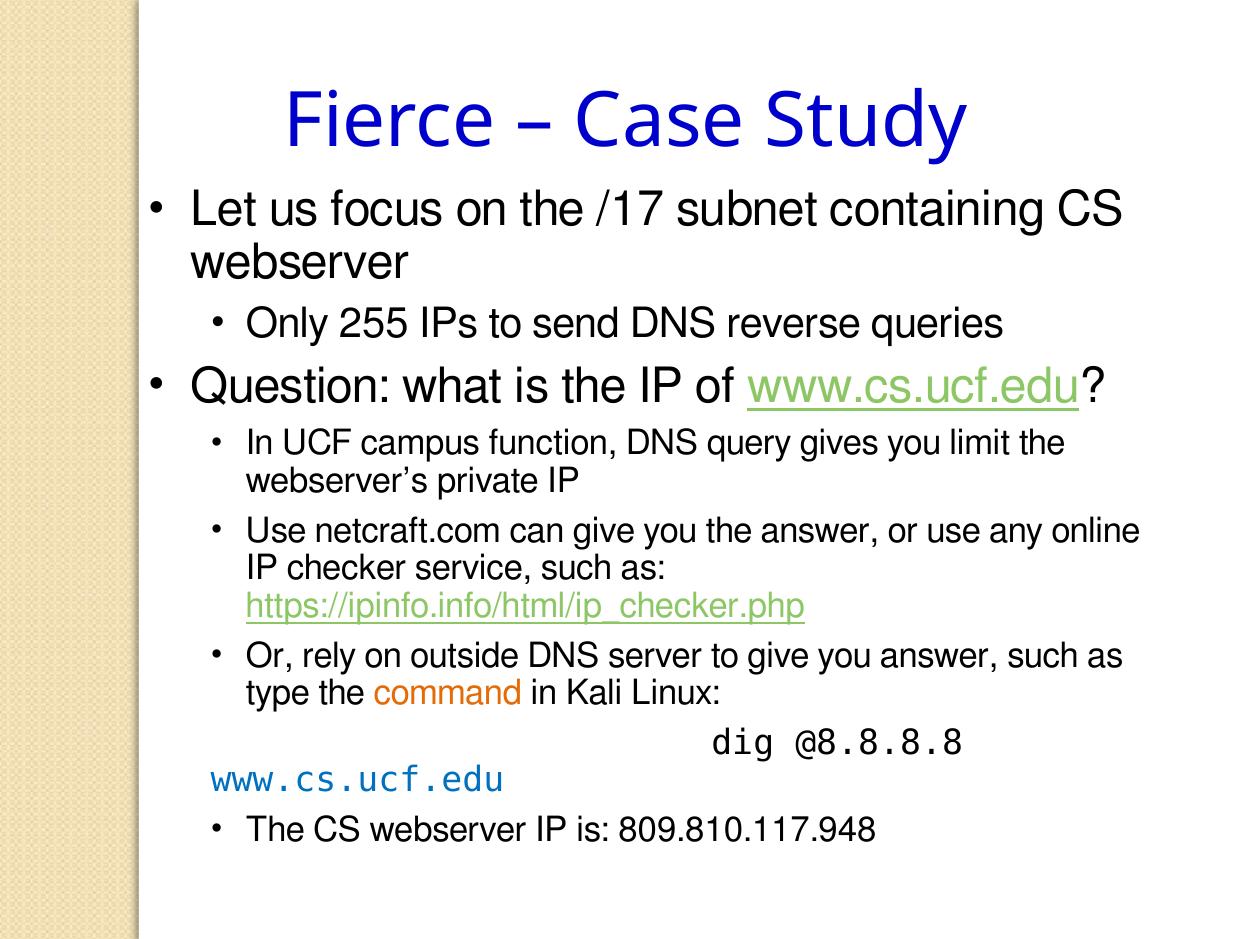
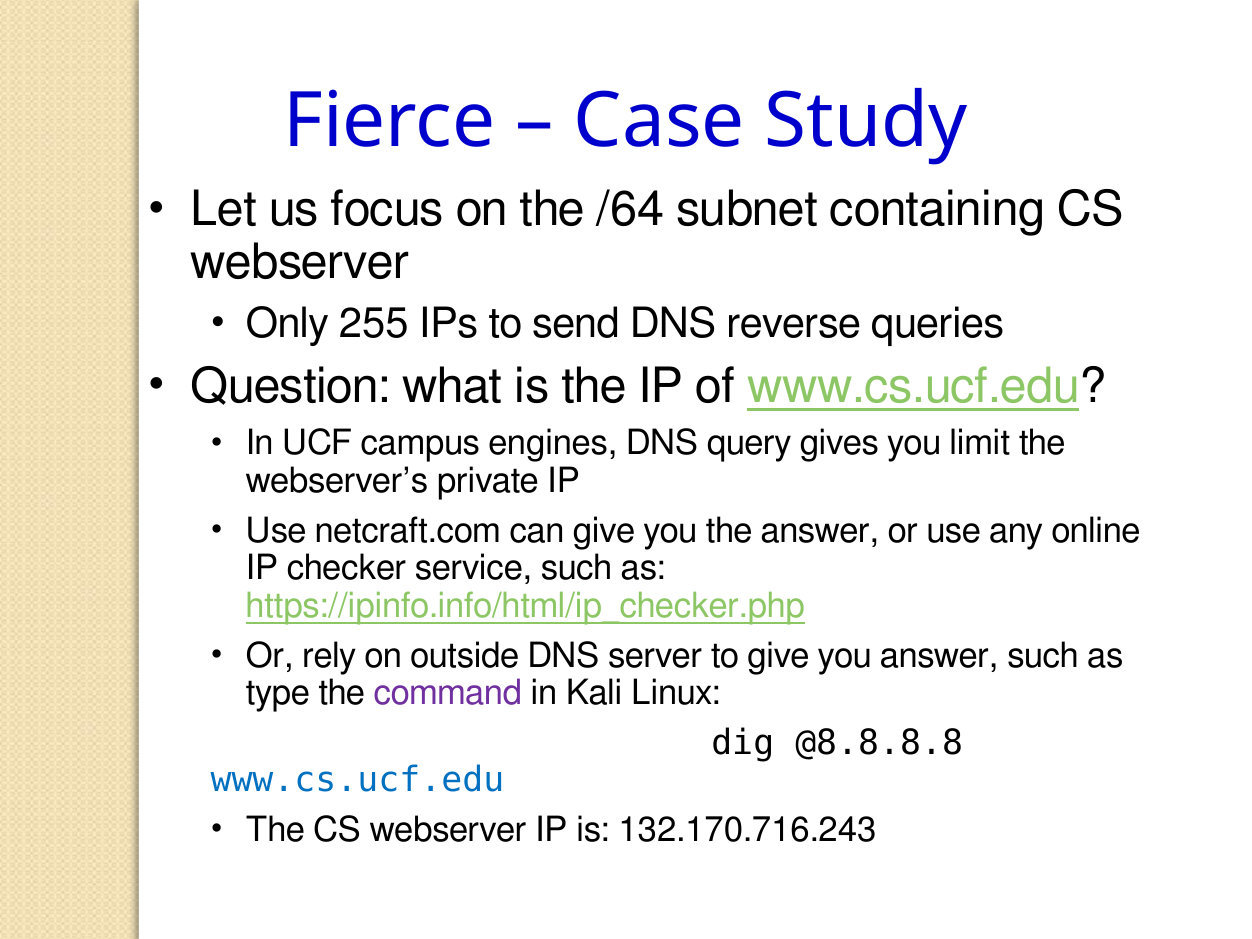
/17: /17 -> /64 (631, 210)
function: function -> engines (553, 443)
command colour: orange -> purple (448, 693)
809.810.117.948: 809.810.117.948 -> 132.170.716.243 (747, 830)
